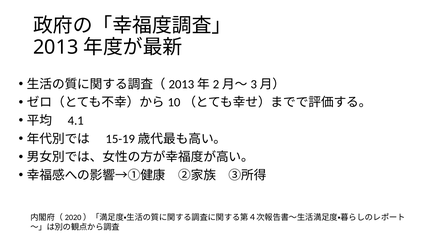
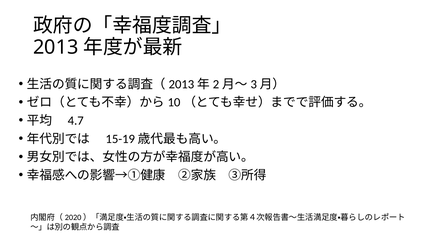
4.1: 4.1 -> 4.7 (76, 120)
